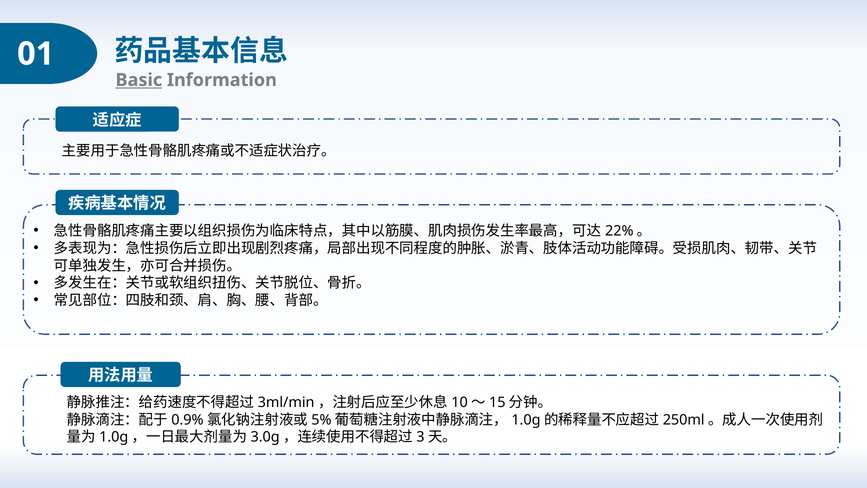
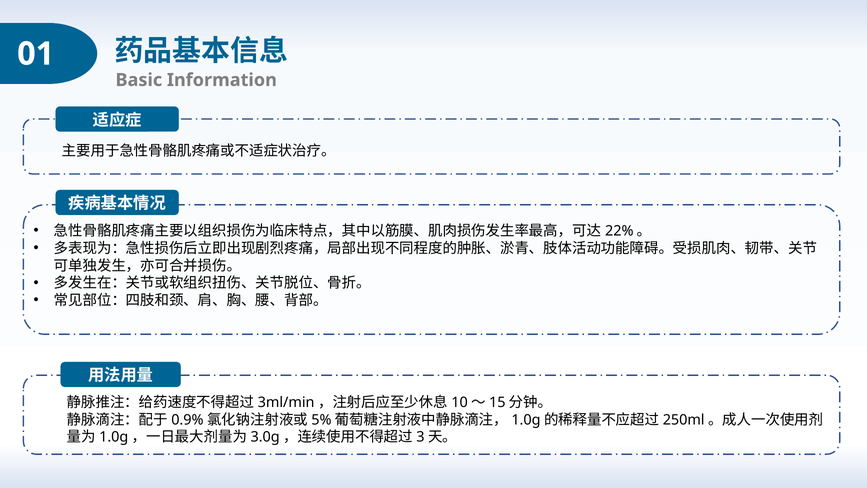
Basic underline: present -> none (139, 80)
